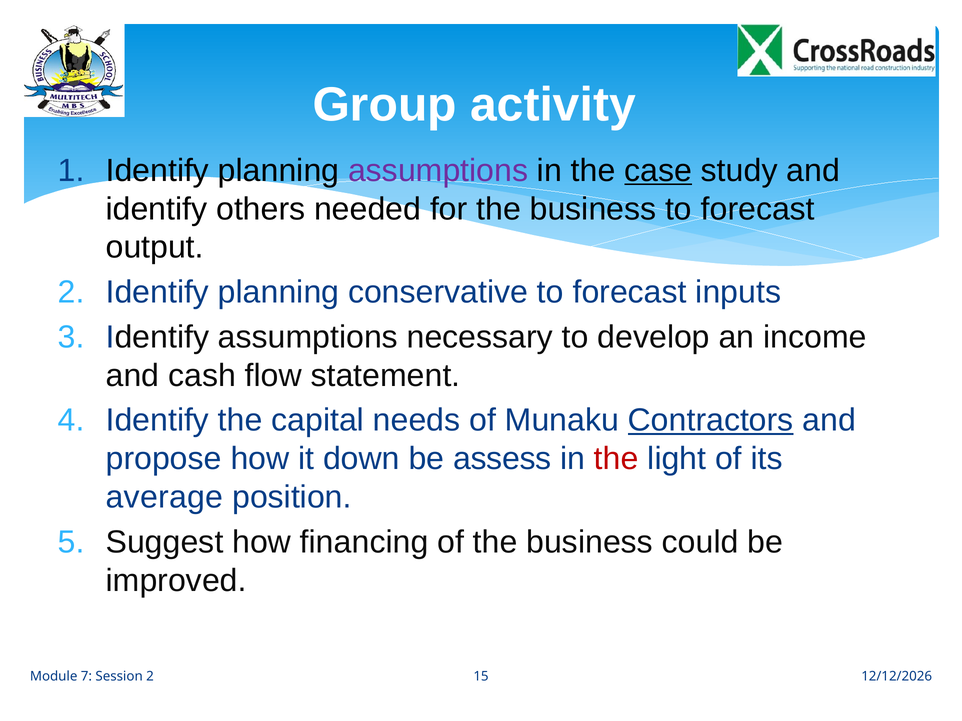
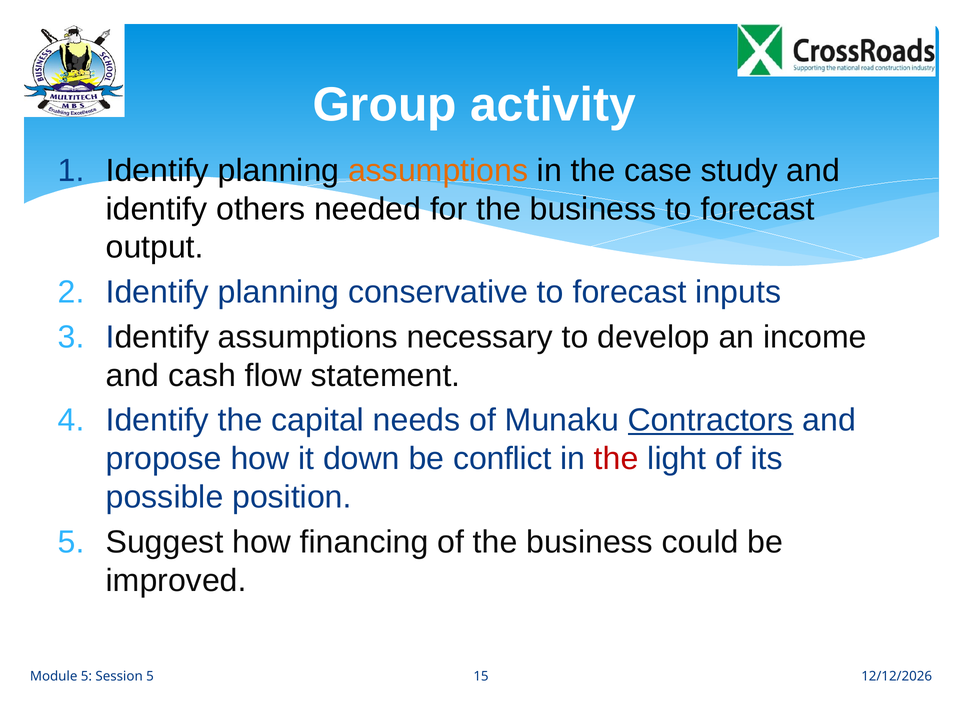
assumptions colour: purple -> orange (438, 171)
case underline: present -> none (658, 171)
assess: assess -> conflict (502, 459)
average: average -> possible (165, 498)
Module 7: 7 -> 5 (86, 677)
Session 2: 2 -> 5 (150, 677)
